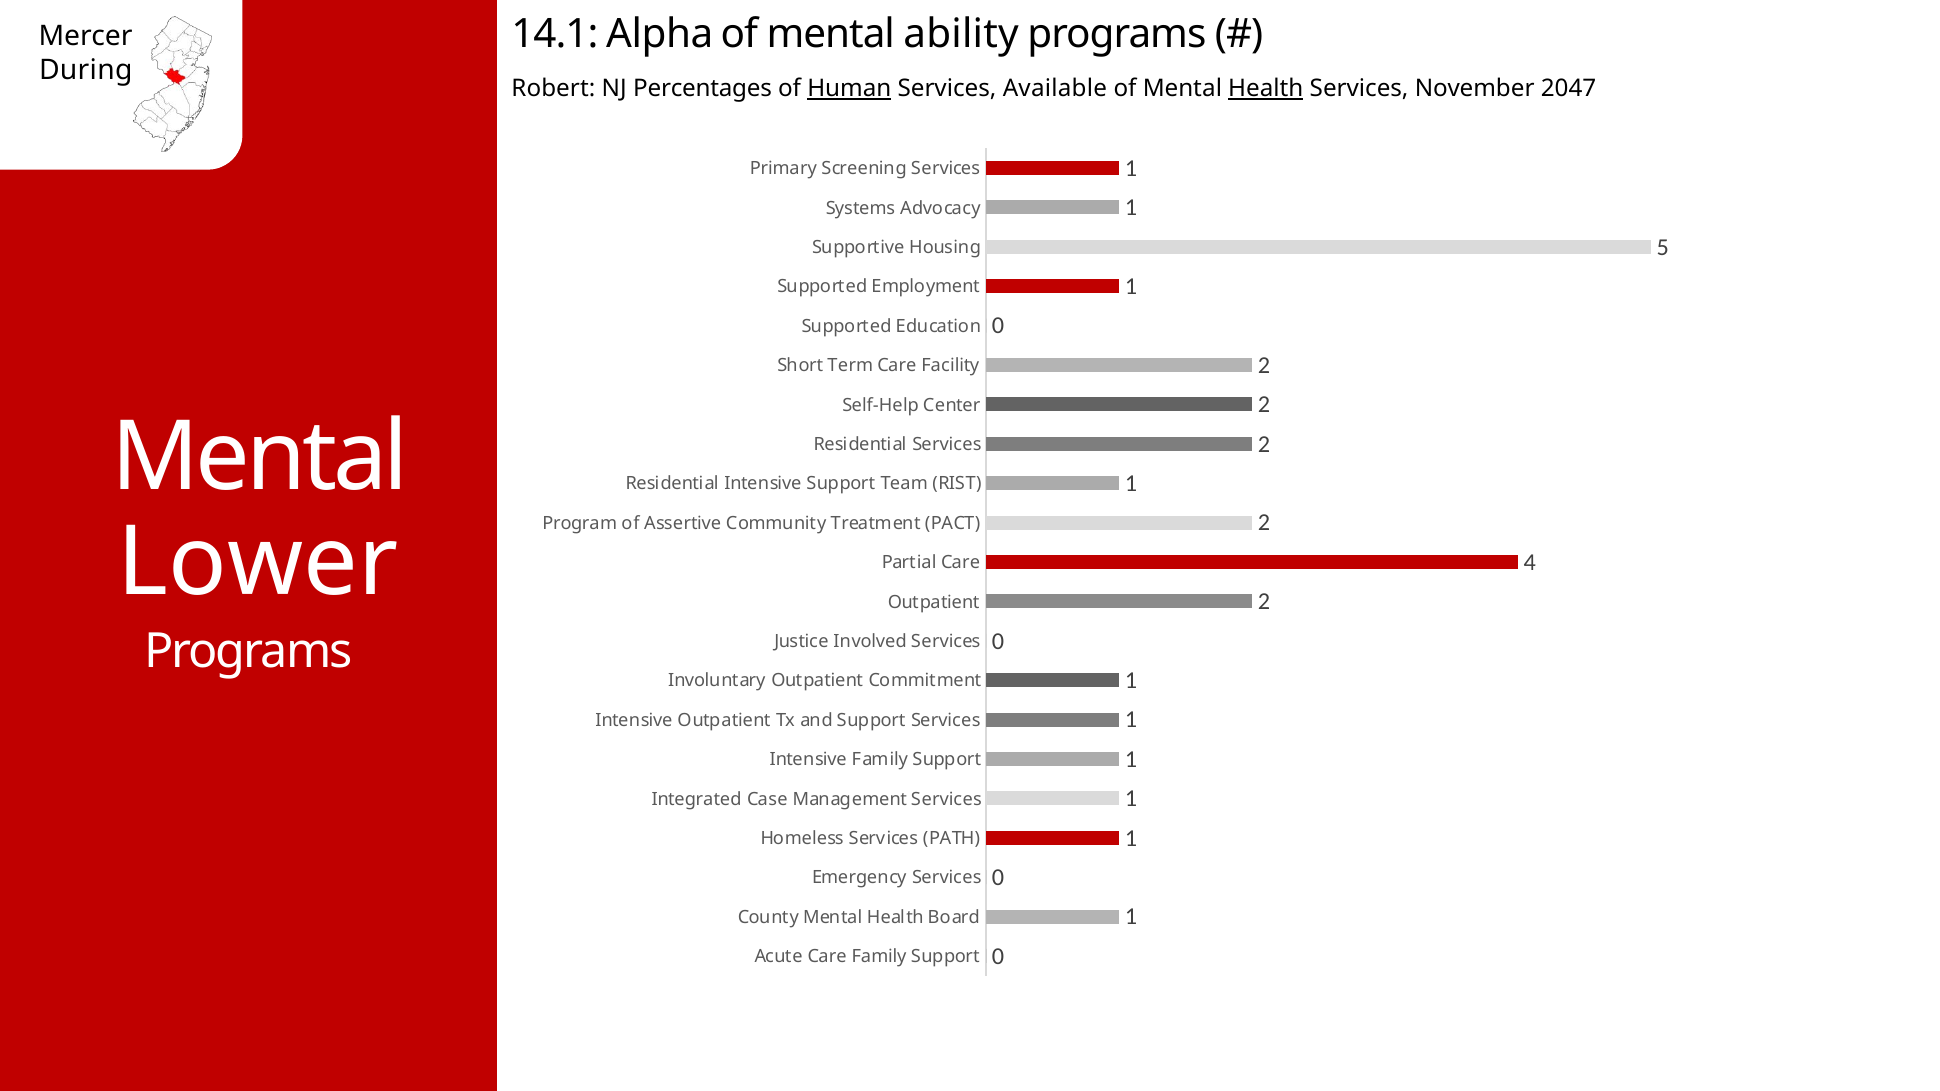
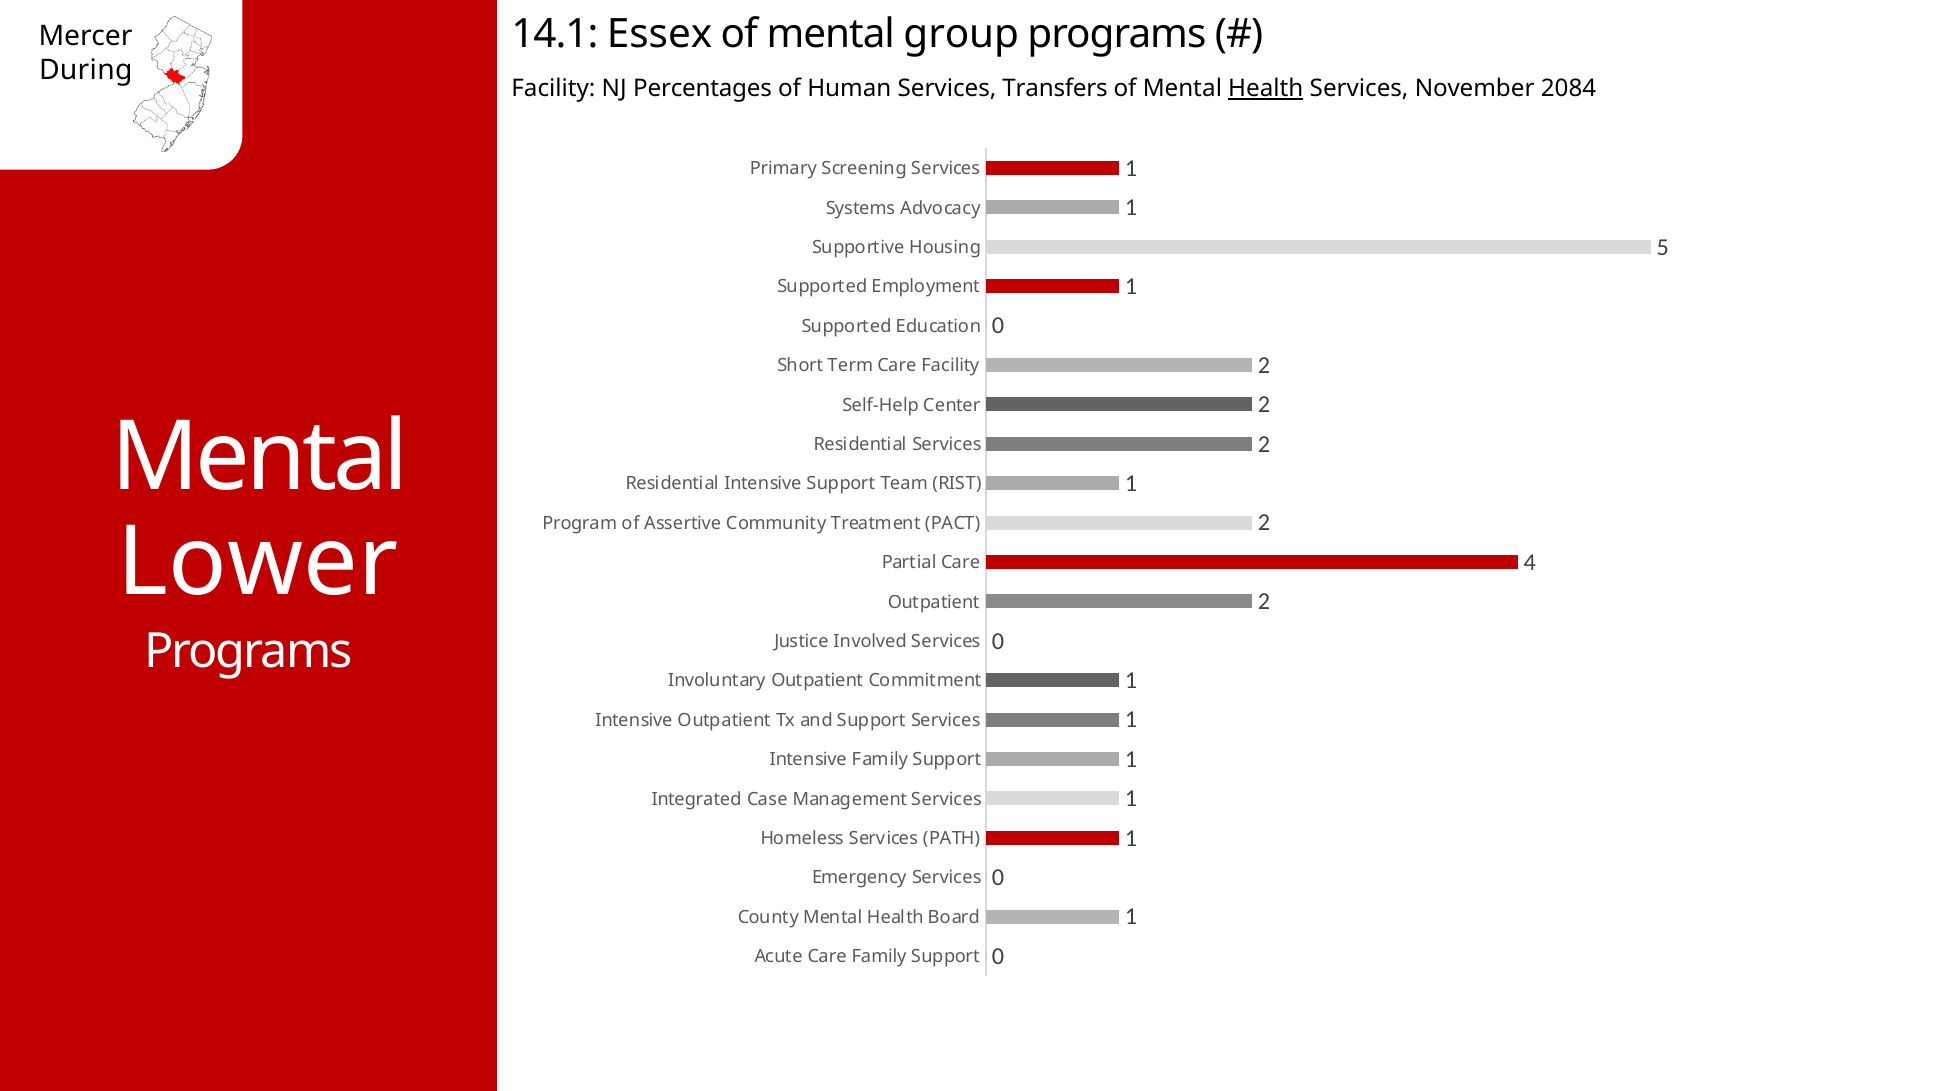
Alpha: Alpha -> Essex (660, 34)
ability: ability -> group (961, 34)
Robert: Robert -> Facility (553, 88)
Human underline: present -> none (849, 88)
Available: Available -> Transfers (1055, 88)
2047: 2047 -> 2084 (1569, 88)
